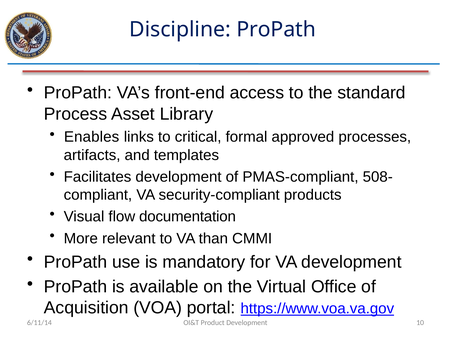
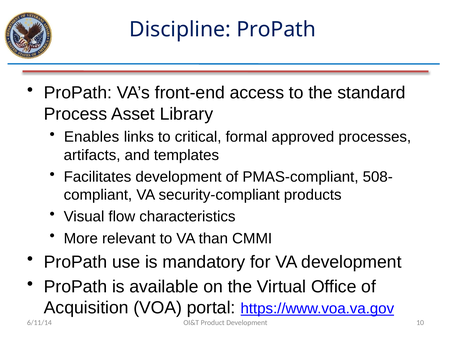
documentation: documentation -> characteristics (187, 217)
